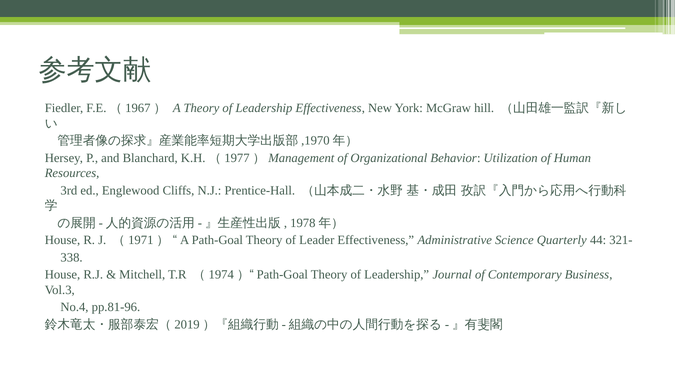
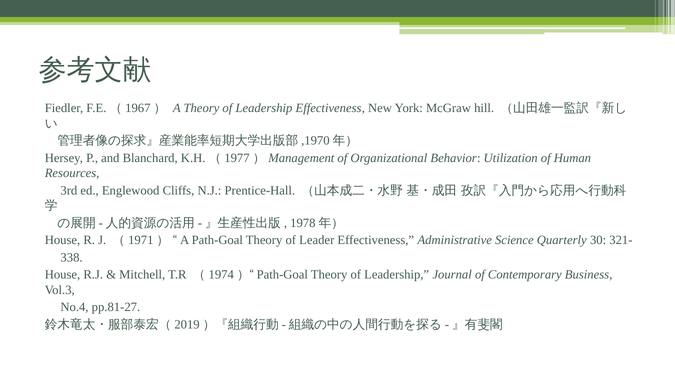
44: 44 -> 30 (598, 241)
pp.81-96: pp.81-96 -> pp.81-27 (116, 308)
